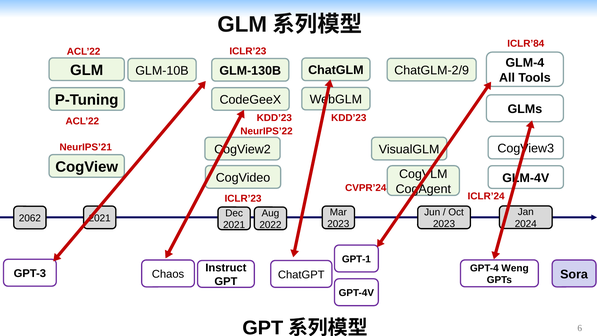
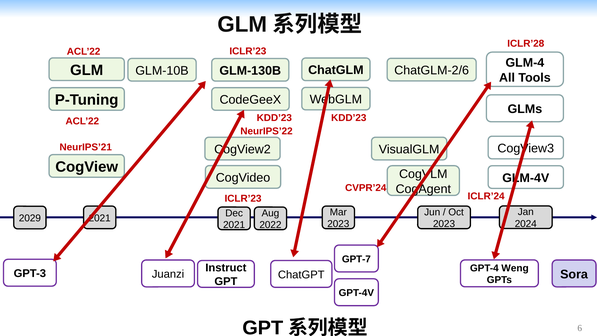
ICLR’84: ICLR’84 -> ICLR’28 (526, 44)
ChatGLM-2/9: ChatGLM-2/9 -> ChatGLM-2/6 (432, 70)
2062: 2062 -> 2029 (30, 218)
GPT-1: GPT-1 -> GPT-7 (356, 259)
Chaos: Chaos -> Juanzi (168, 274)
